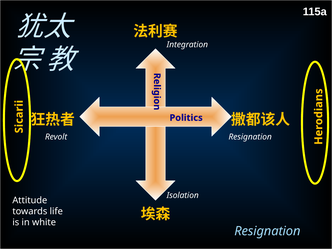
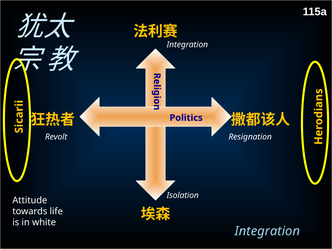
Resignation: Resignation -> Integration (267, 231)
